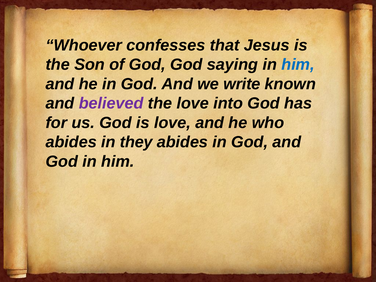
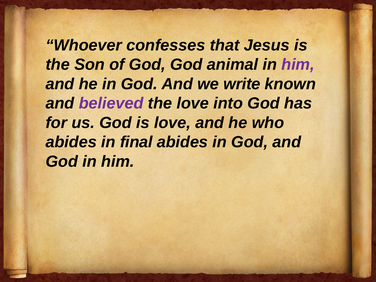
saying: saying -> animal (233, 65)
him colour: blue -> purple (298, 65)
they: they -> final (136, 142)
